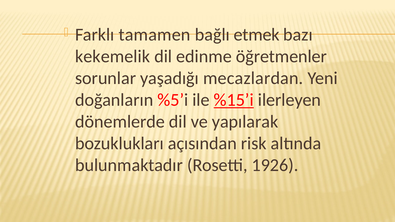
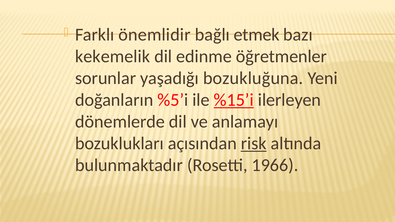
tamamen: tamamen -> önemlidir (155, 35)
mecazlardan: mecazlardan -> bozukluğuna (253, 78)
yapılarak: yapılarak -> anlamayı (245, 122)
risk underline: none -> present (254, 144)
1926: 1926 -> 1966 (275, 165)
